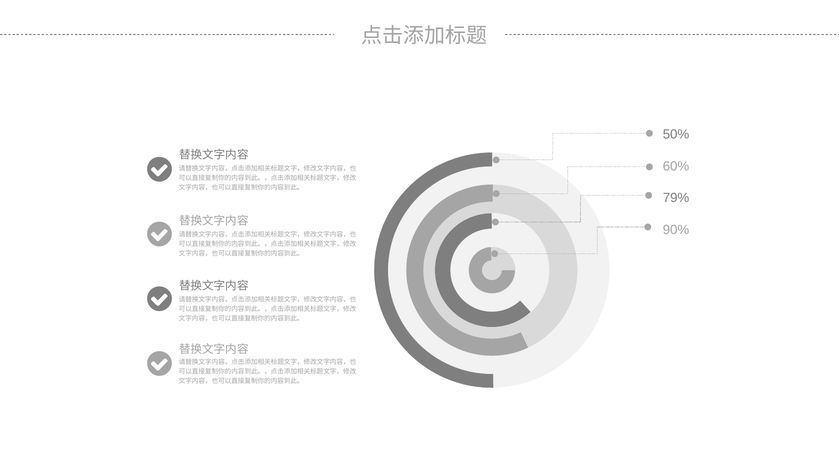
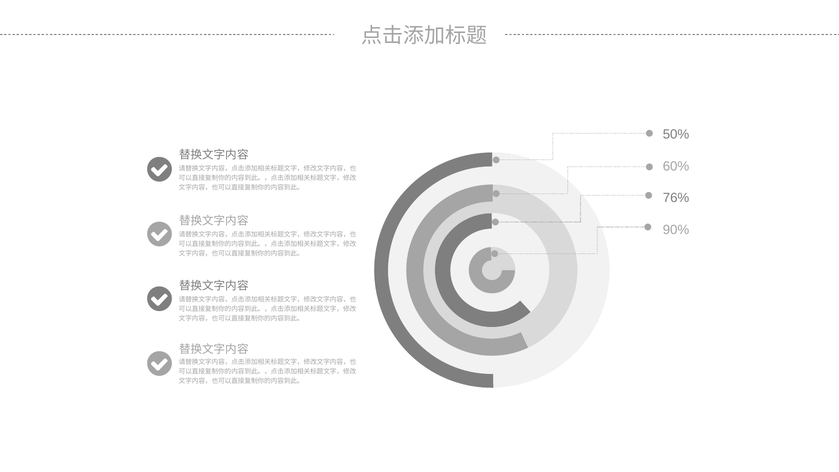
79%: 79% -> 76% (676, 198)
